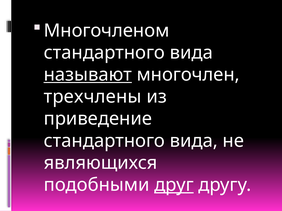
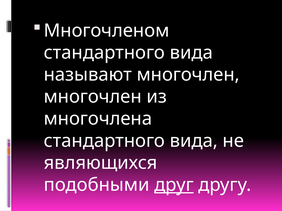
называют underline: present -> none (88, 75)
трехчлены: трехчлены -> многочлен (93, 97)
приведение: приведение -> многочлена (98, 119)
